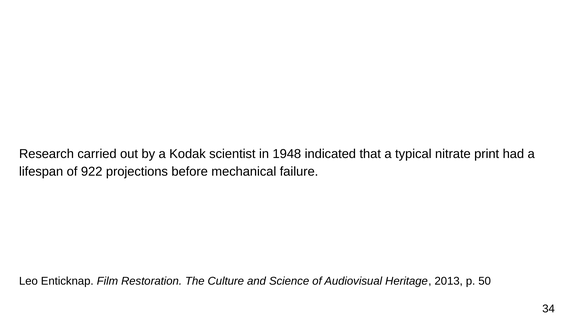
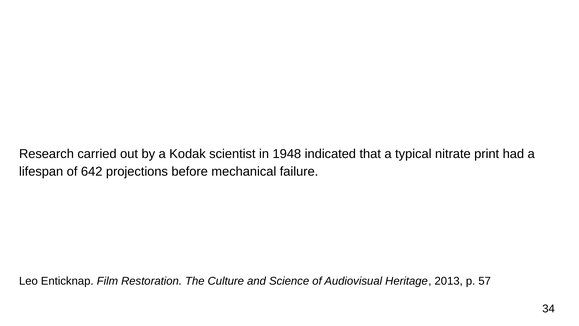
922: 922 -> 642 (92, 171)
50: 50 -> 57 (485, 281)
